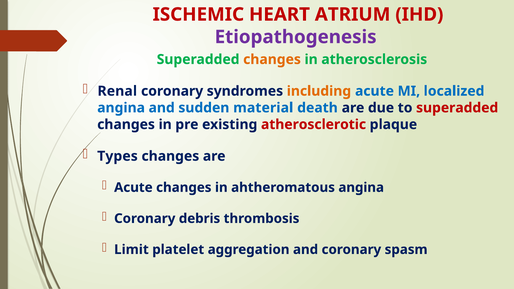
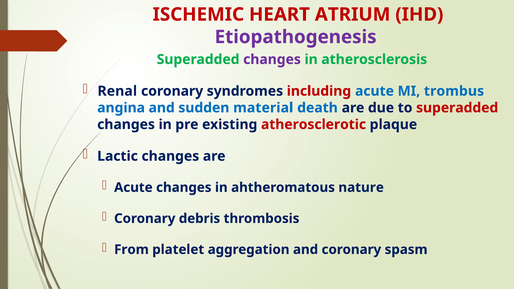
changes colour: orange -> purple (272, 59)
including colour: orange -> red (319, 91)
localized: localized -> trombus (454, 91)
Types: Types -> Lactic (118, 156)
ahtheromatous angina: angina -> nature (361, 188)
Limit: Limit -> From (131, 250)
